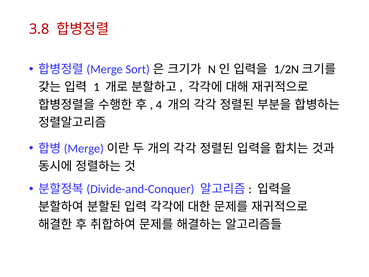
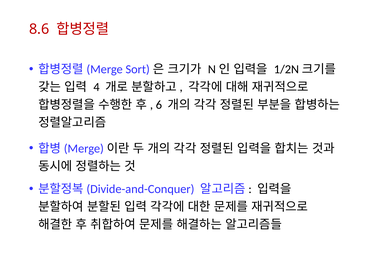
3.8: 3.8 -> 8.6 (39, 29)
1: 1 -> 4 (96, 87)
4: 4 -> 6 (159, 105)
